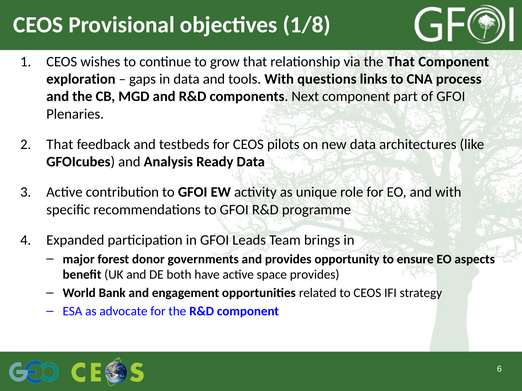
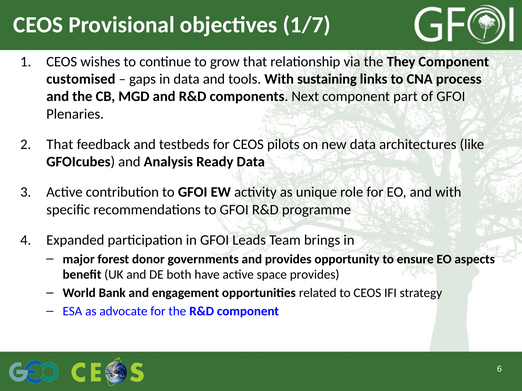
1/8: 1/8 -> 1/7 (307, 25)
the That: That -> They (401, 62)
exploration: exploration -> customised (81, 79)
questions: questions -> sustaining (327, 79)
